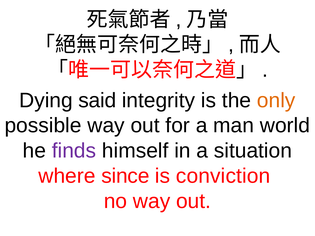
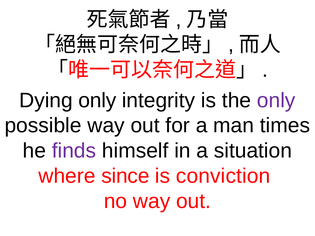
Dying said: said -> only (97, 101)
only colour: orange -> purple (276, 101)
world: world -> times (285, 126)
